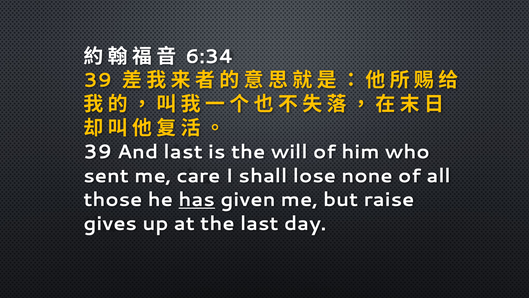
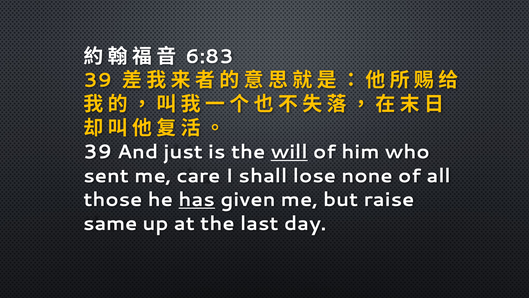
6:34: 6:34 -> 6:83 (210, 57)
And last: last -> just (183, 152)
will underline: none -> present (289, 152)
gives: gives -> same (110, 223)
